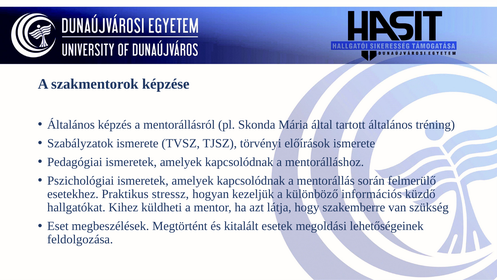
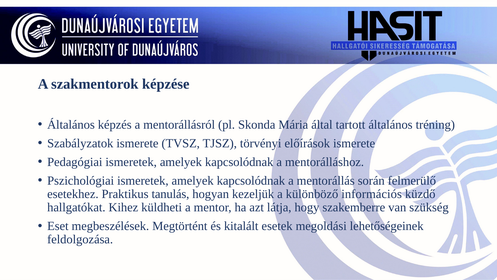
stressz: stressz -> tanulás (170, 194)
